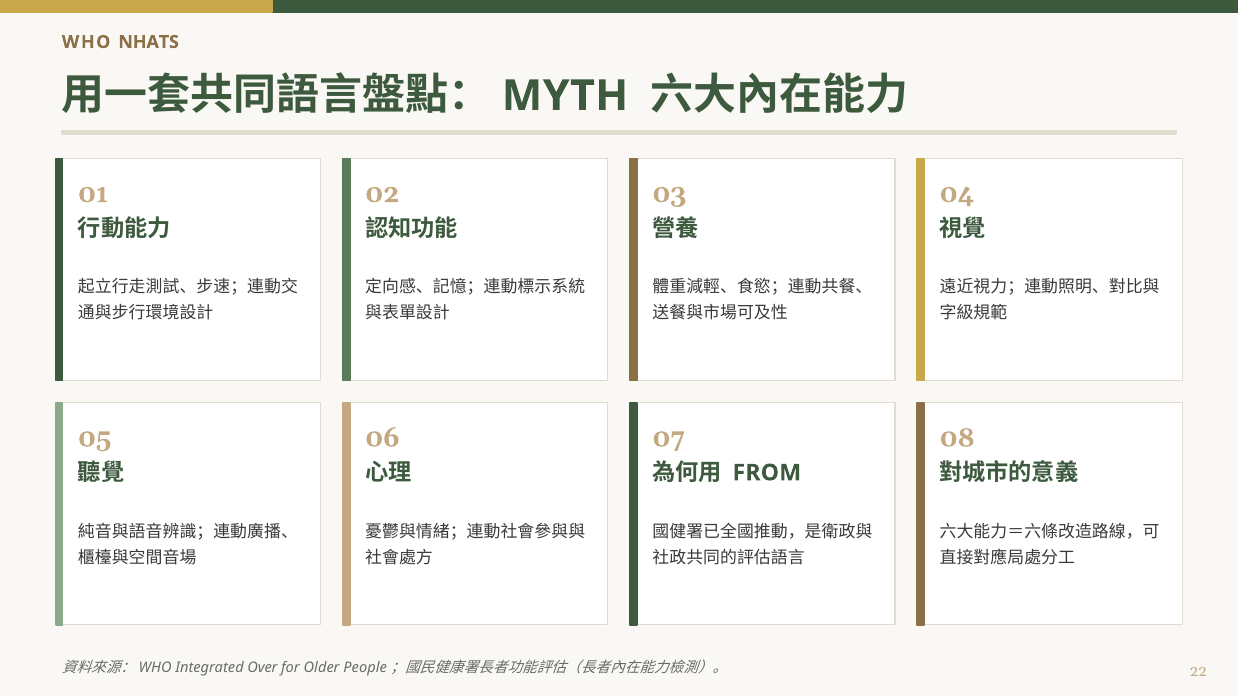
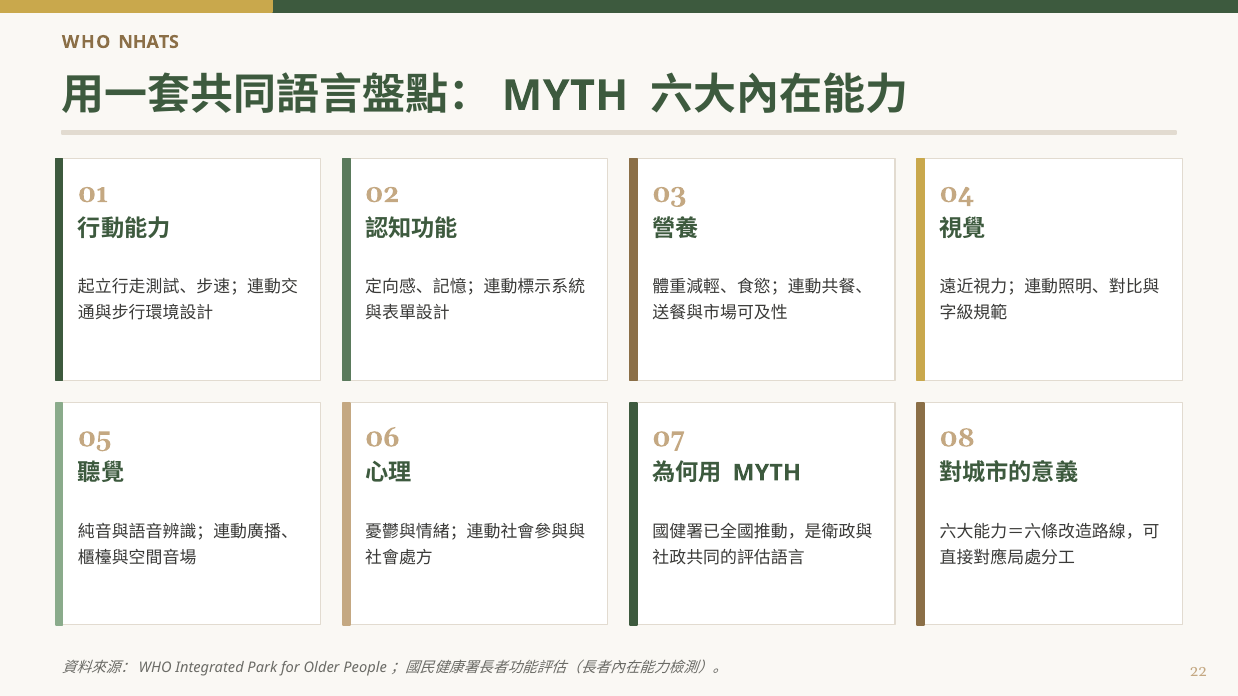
FROM: FROM -> MYTH (767, 473)
Over: Over -> Park (262, 668)
